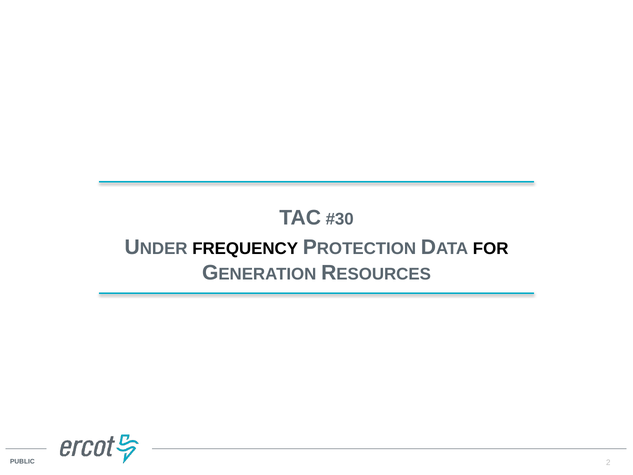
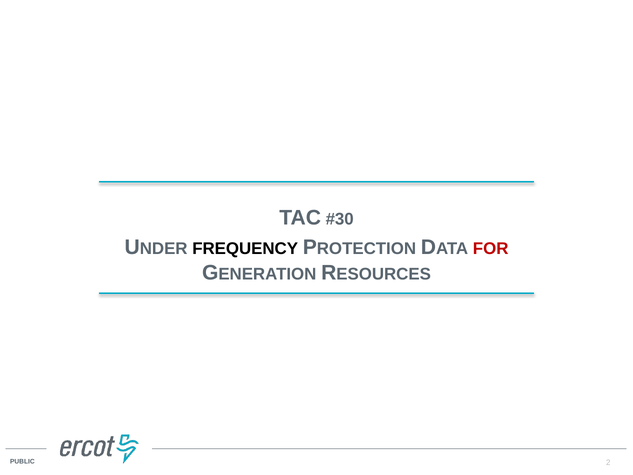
FOR colour: black -> red (491, 249)
